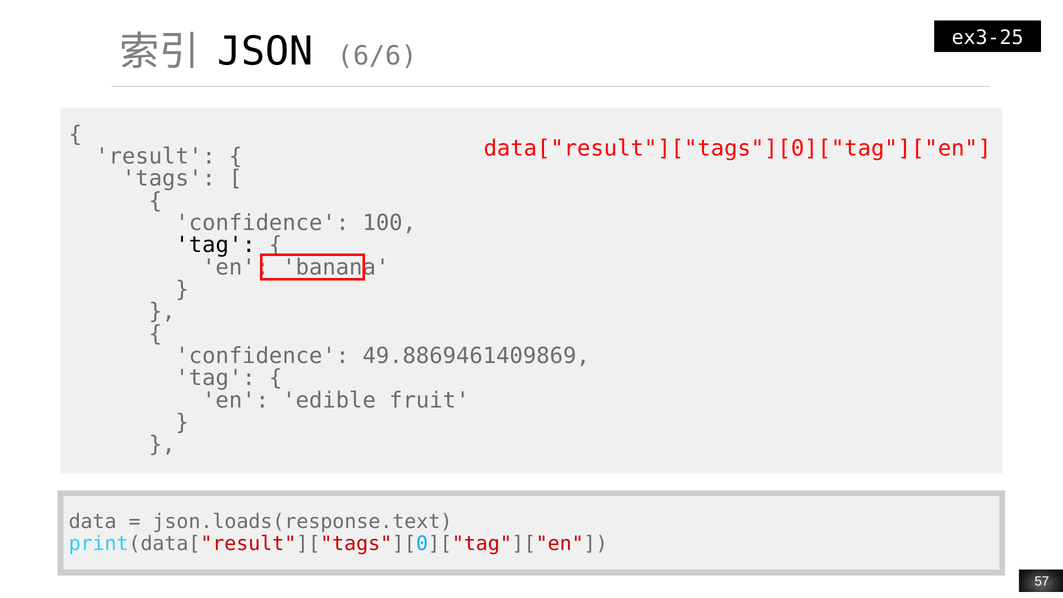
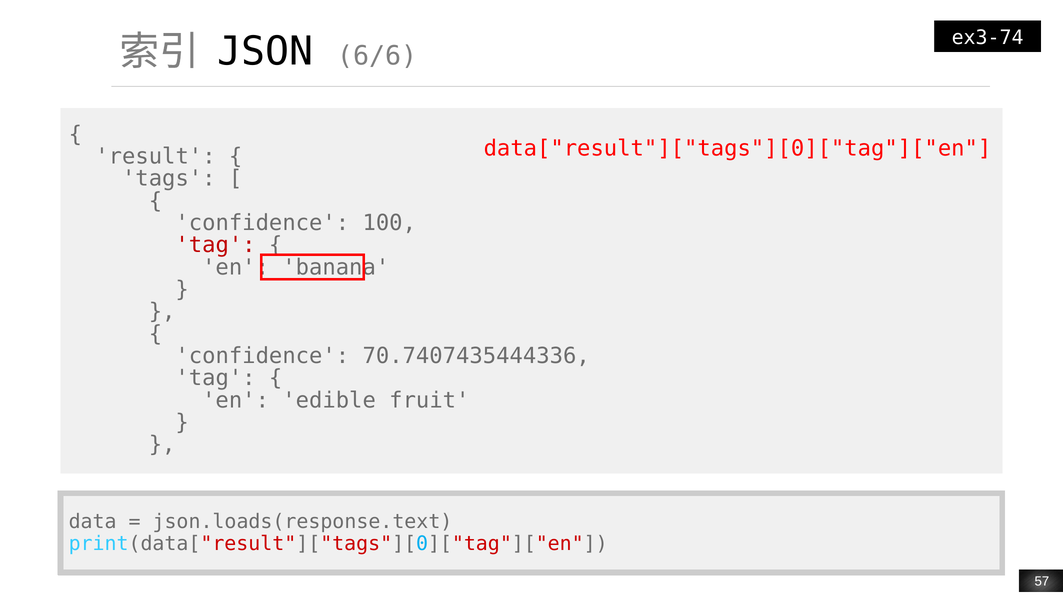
ex3-25: ex3-25 -> ex3-74 (988, 38)
tag colour: black -> red (216, 245)
49.8869461409869: 49.8869461409869 -> 70.7407435444336 (476, 356)
